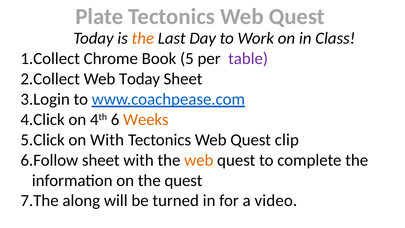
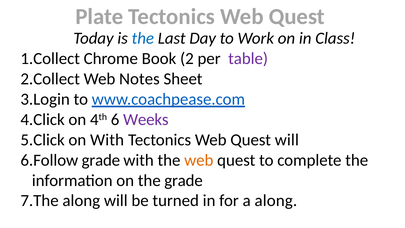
the colour: orange -> blue (143, 38)
5: 5 -> 2 (187, 59)
Web Today: Today -> Notes (139, 79)
Weeks colour: orange -> purple (146, 120)
Quest clip: clip -> will (287, 140)
sheet: sheet -> grade (101, 160)
the quest: quest -> grade (184, 180)
a video: video -> along (276, 201)
